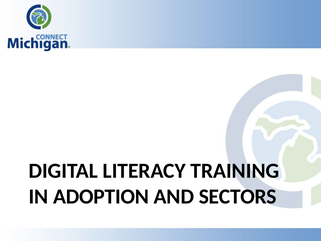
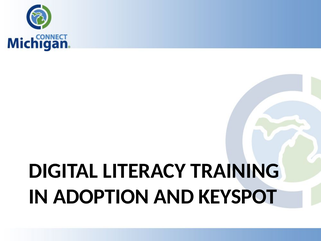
SECTORS: SECTORS -> KEYSPOT (238, 196)
